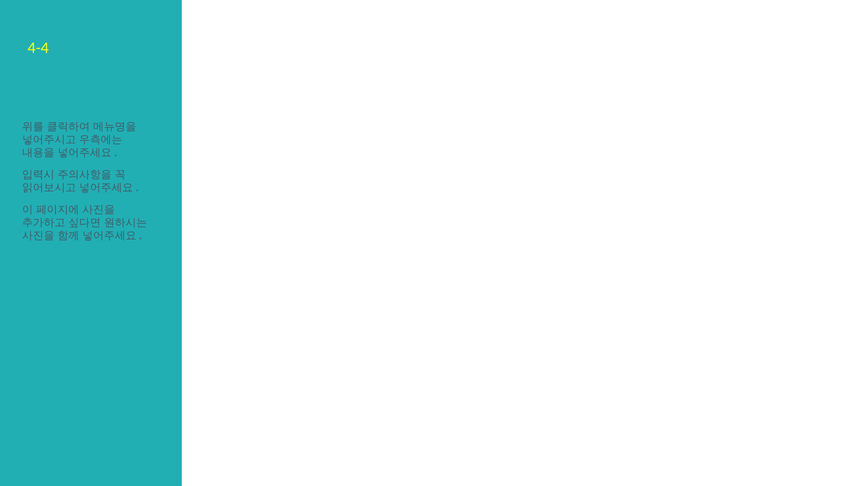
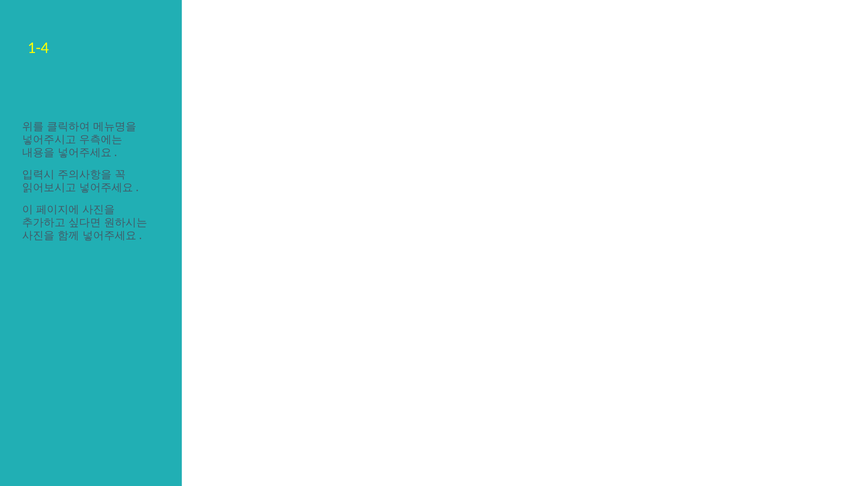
4-4: 4-4 -> 1-4 (38, 48)
